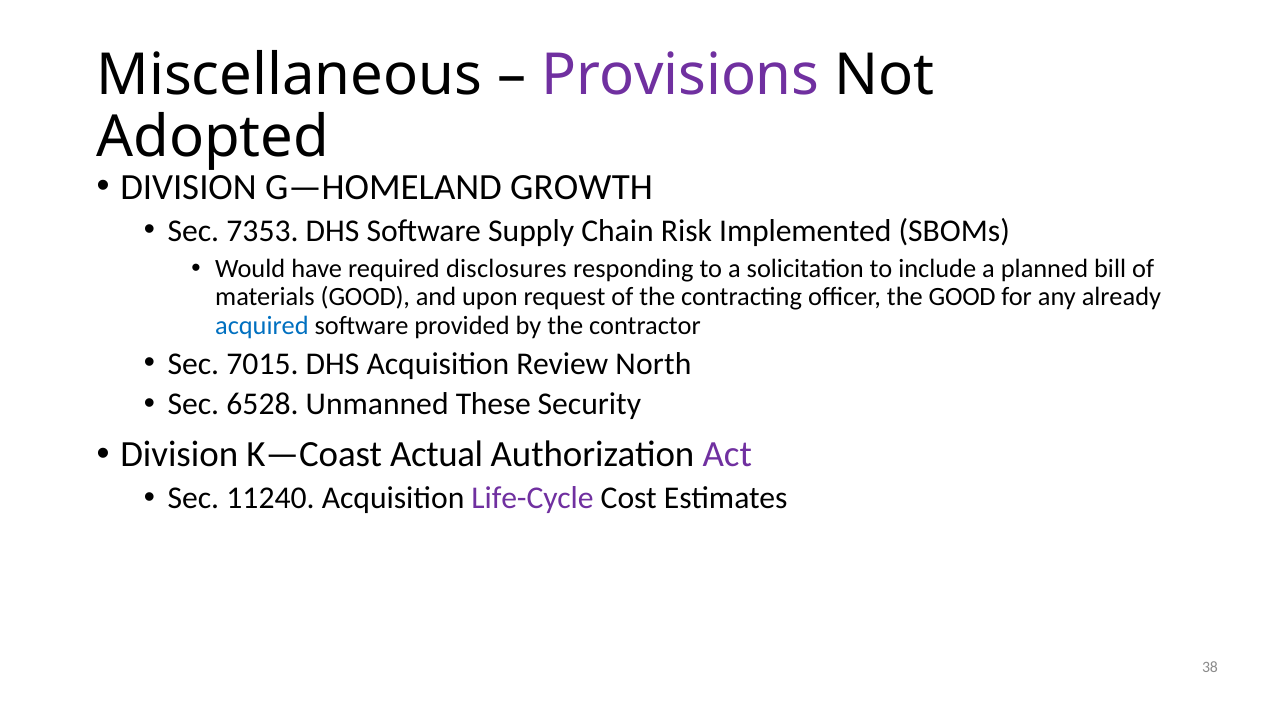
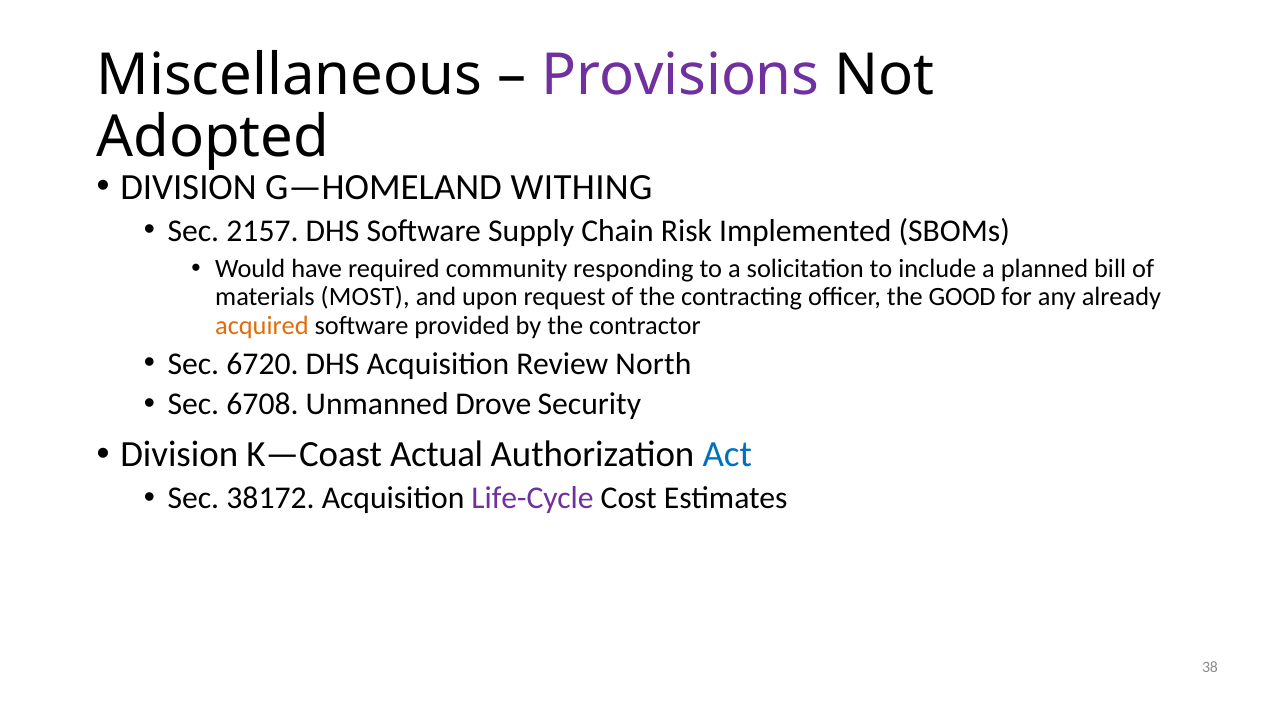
GROWTH: GROWTH -> WITHING (582, 187)
7353: 7353 -> 2157 (263, 231)
disclosures: disclosures -> community (507, 269)
materials GOOD: GOOD -> MOST (365, 297)
acquired colour: blue -> orange (262, 326)
7015: 7015 -> 6720 (263, 364)
6528: 6528 -> 6708 (263, 404)
These: These -> Drove (493, 404)
Act colour: purple -> blue (727, 455)
11240: 11240 -> 38172 (271, 498)
